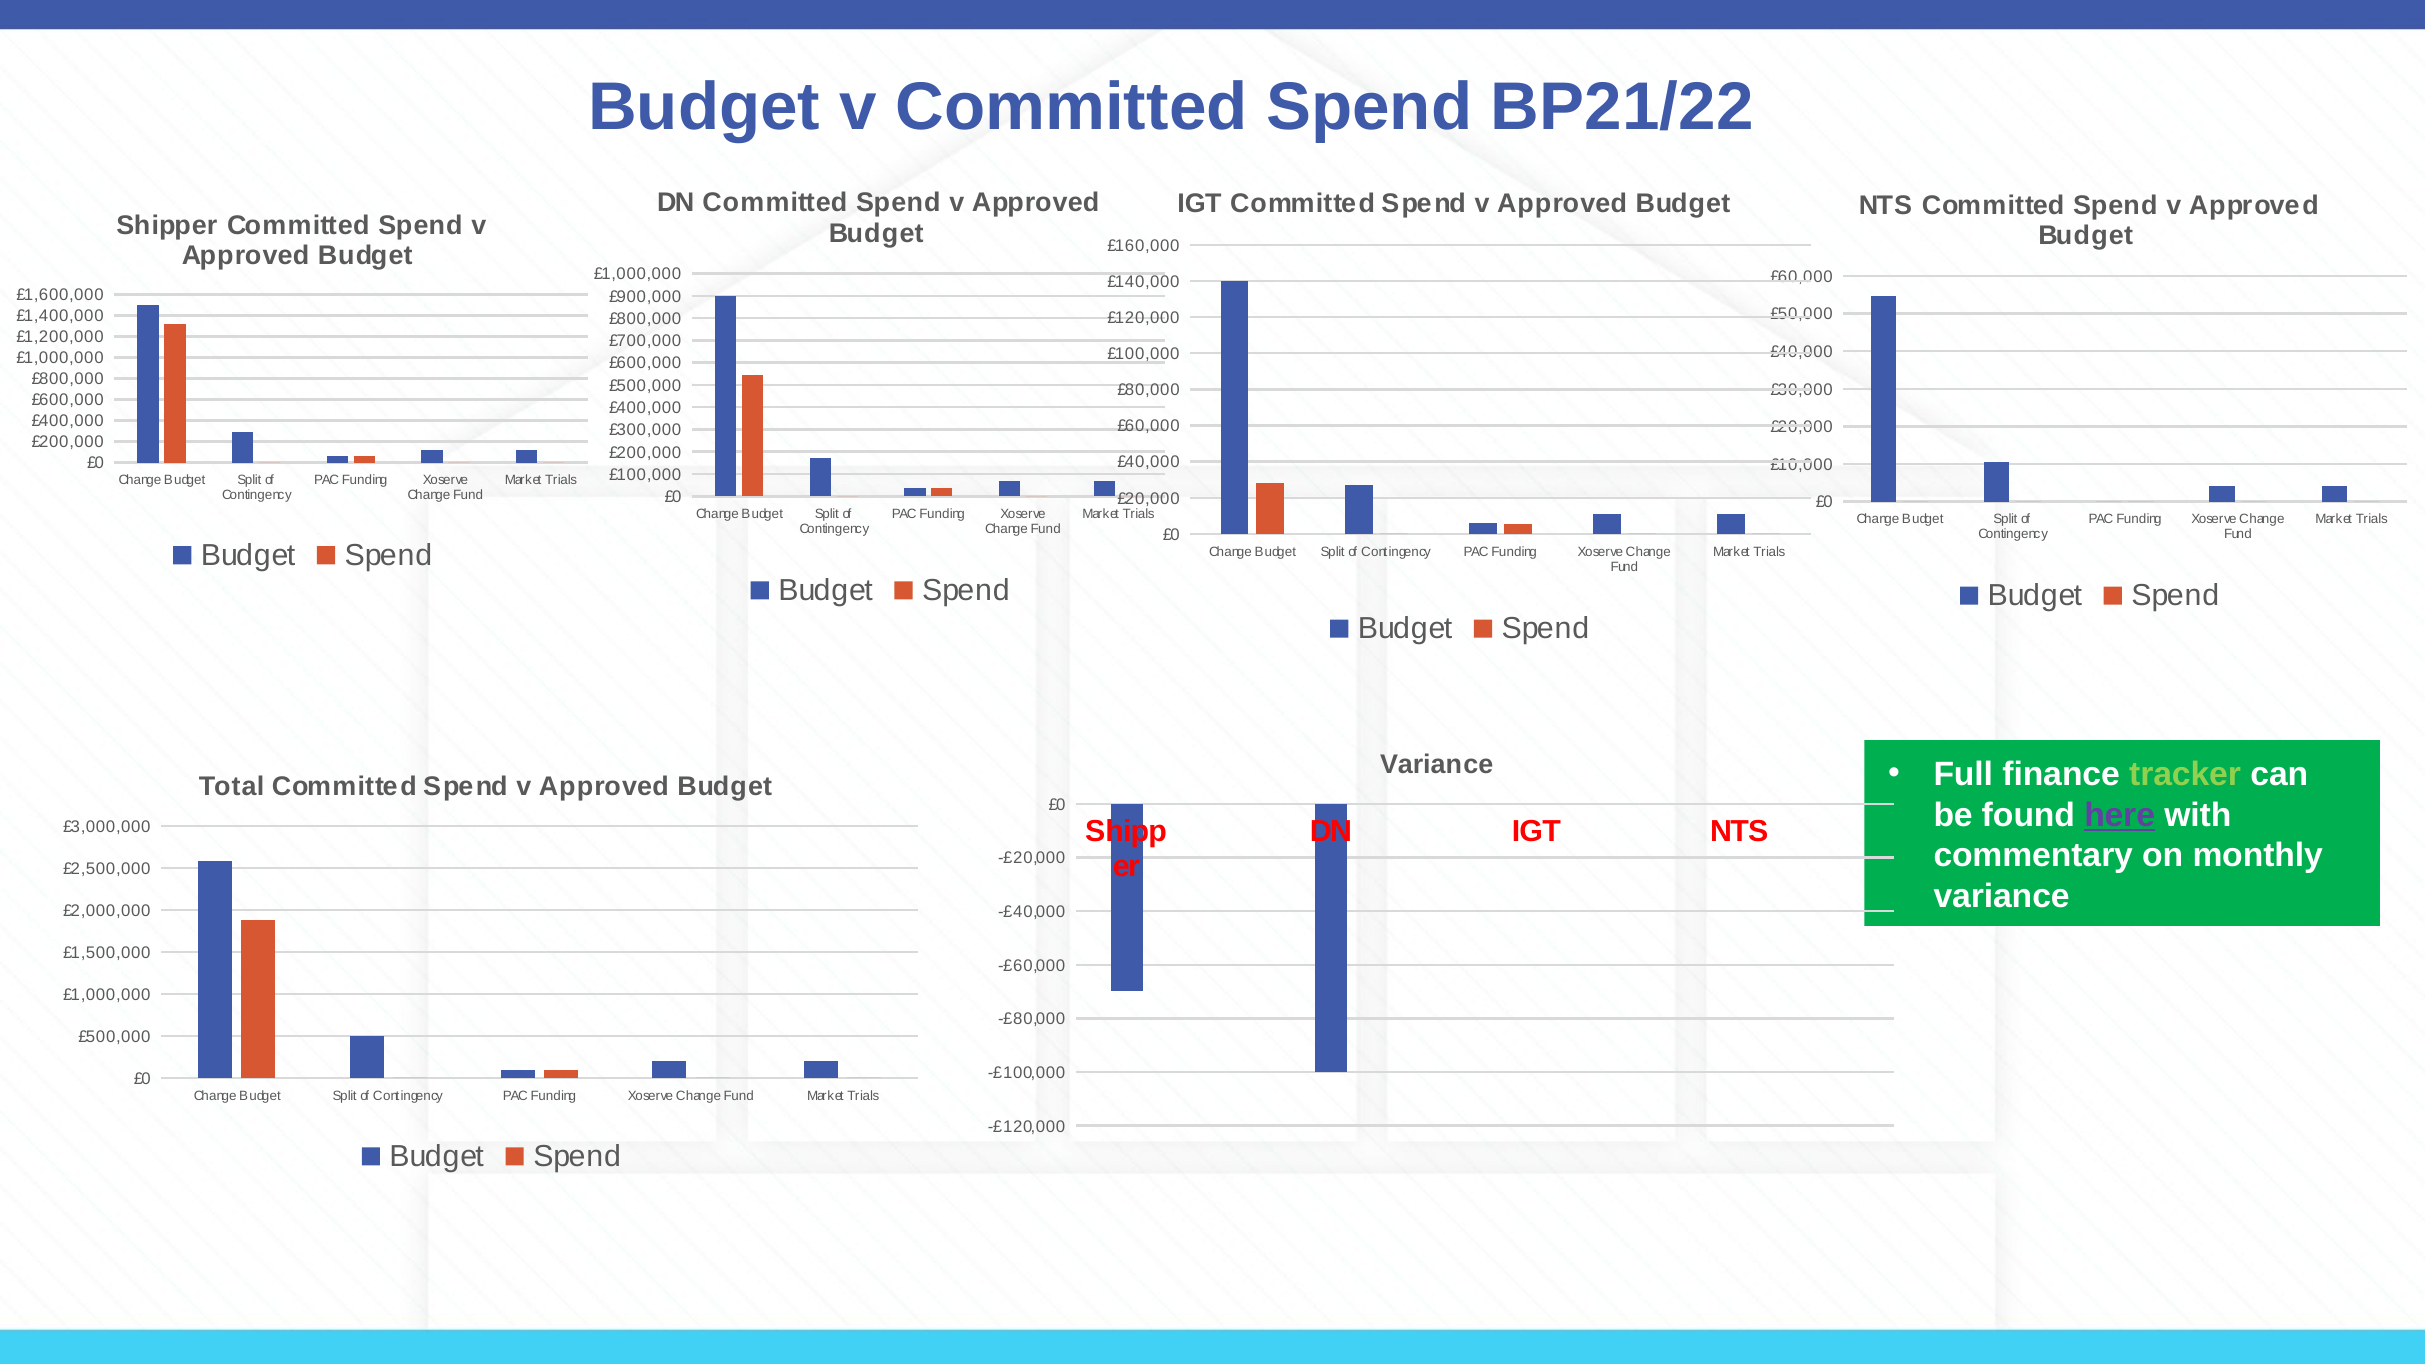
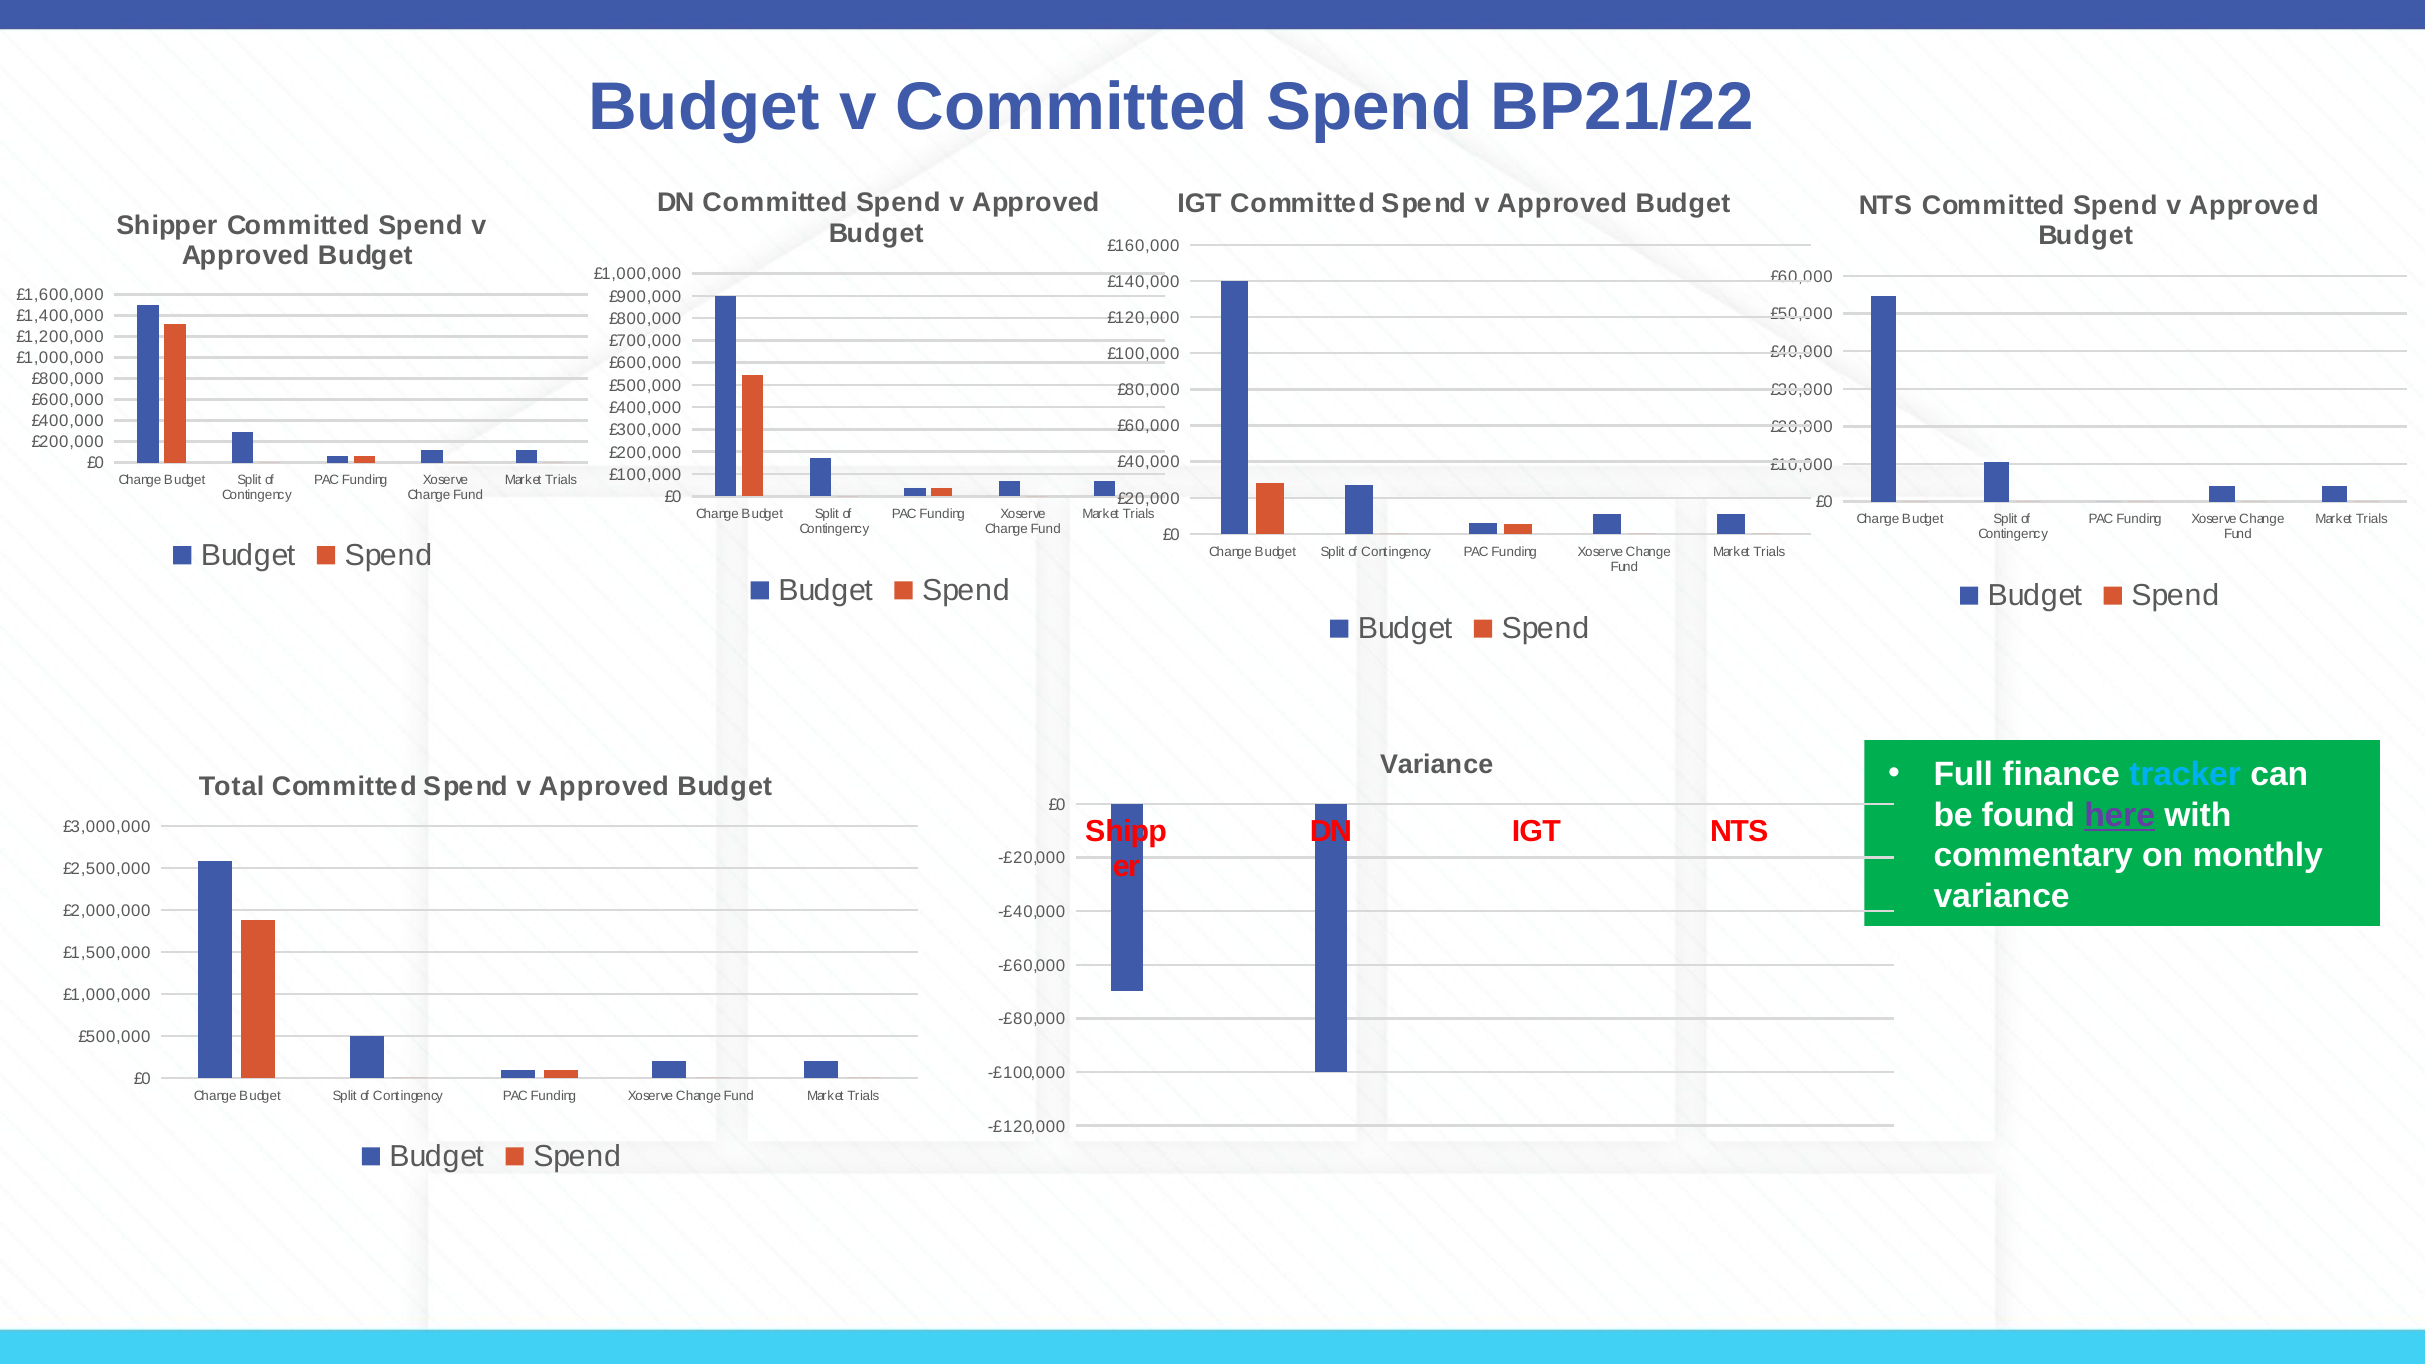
tracker colour: light green -> light blue (2185, 775)
